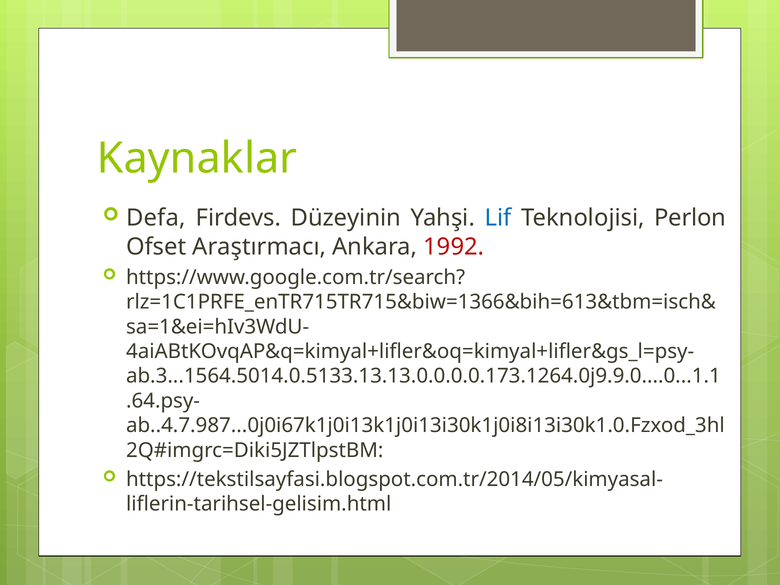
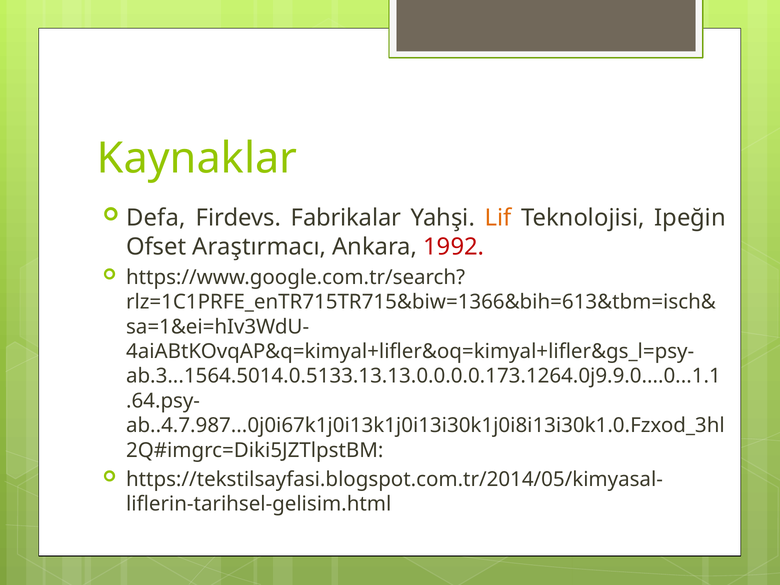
Düzeyinin: Düzeyinin -> Fabrikalar (346, 218)
Lif colour: blue -> orange (498, 218)
Perlon: Perlon -> Ipeğin (690, 218)
